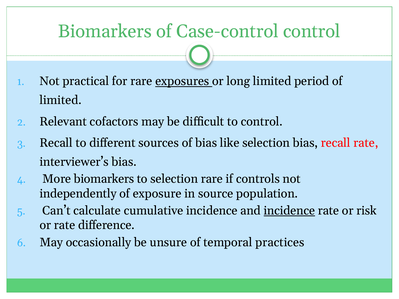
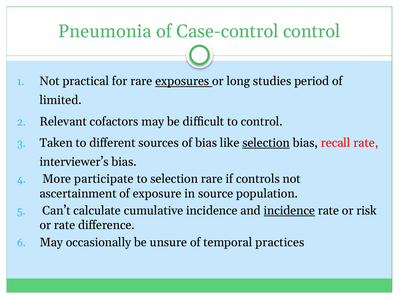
Biomarkers: Biomarkers -> Pneumonia (105, 31)
long limited: limited -> studies (272, 81)
Recall: Recall -> Taken (56, 143)
selection underline: none -> present (266, 143)
More biomarkers: biomarkers -> participate (104, 179)
independently: independently -> ascertainment (78, 194)
